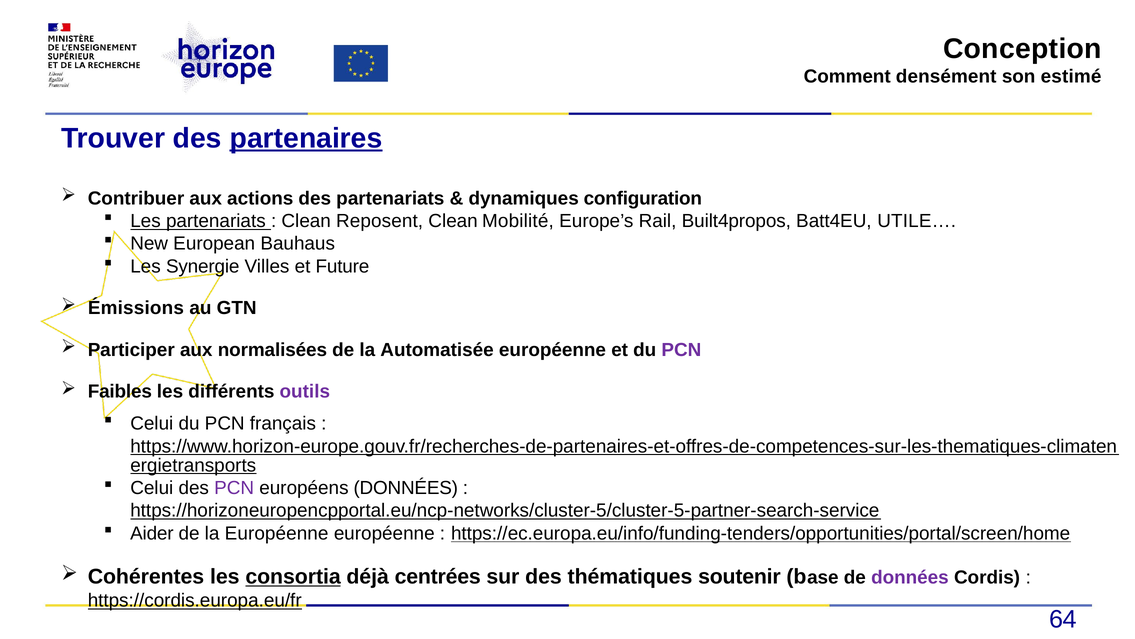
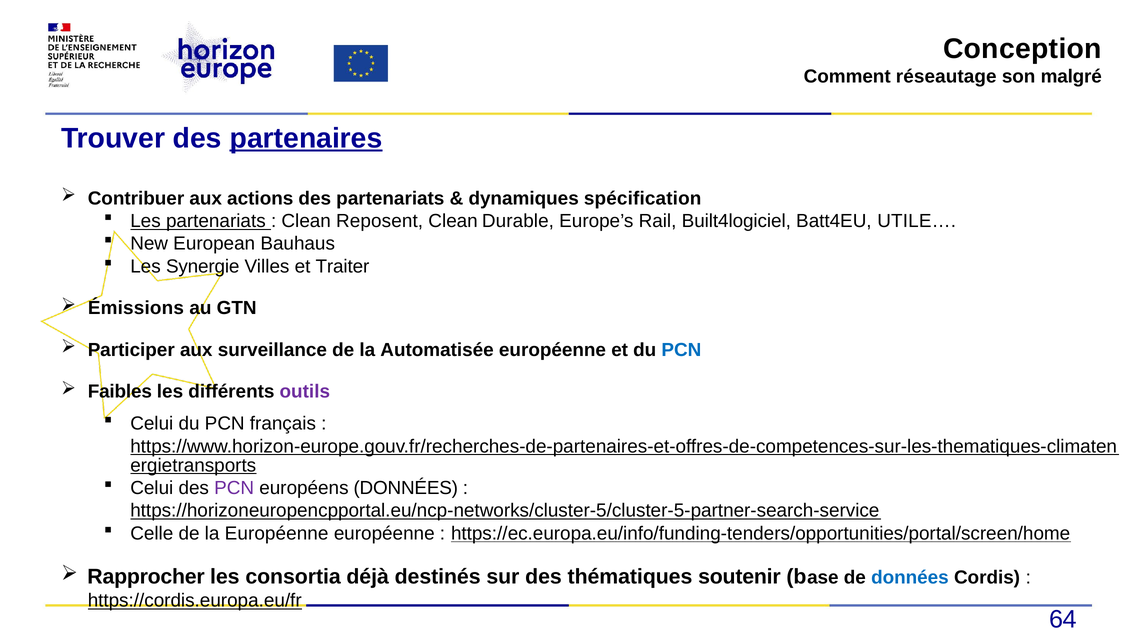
densément: densément -> réseautage (946, 76)
estimé: estimé -> malgré (1071, 76)
configuration: configuration -> spécification (643, 198)
Mobilité: Mobilité -> Durable (518, 221)
Built4propos: Built4propos -> Built4logiciel (736, 221)
Future: Future -> Traiter (342, 266)
normalisées: normalisées -> surveillance (272, 349)
PCN colour: purple -> blue (681, 349)
Aider: Aider -> Celle (152, 533)
Cohérentes: Cohérentes -> Rapprocher (146, 576)
consortia underline: present -> none (293, 576)
centrées: centrées -> destinés (438, 576)
données colour: purple -> blue (910, 577)
